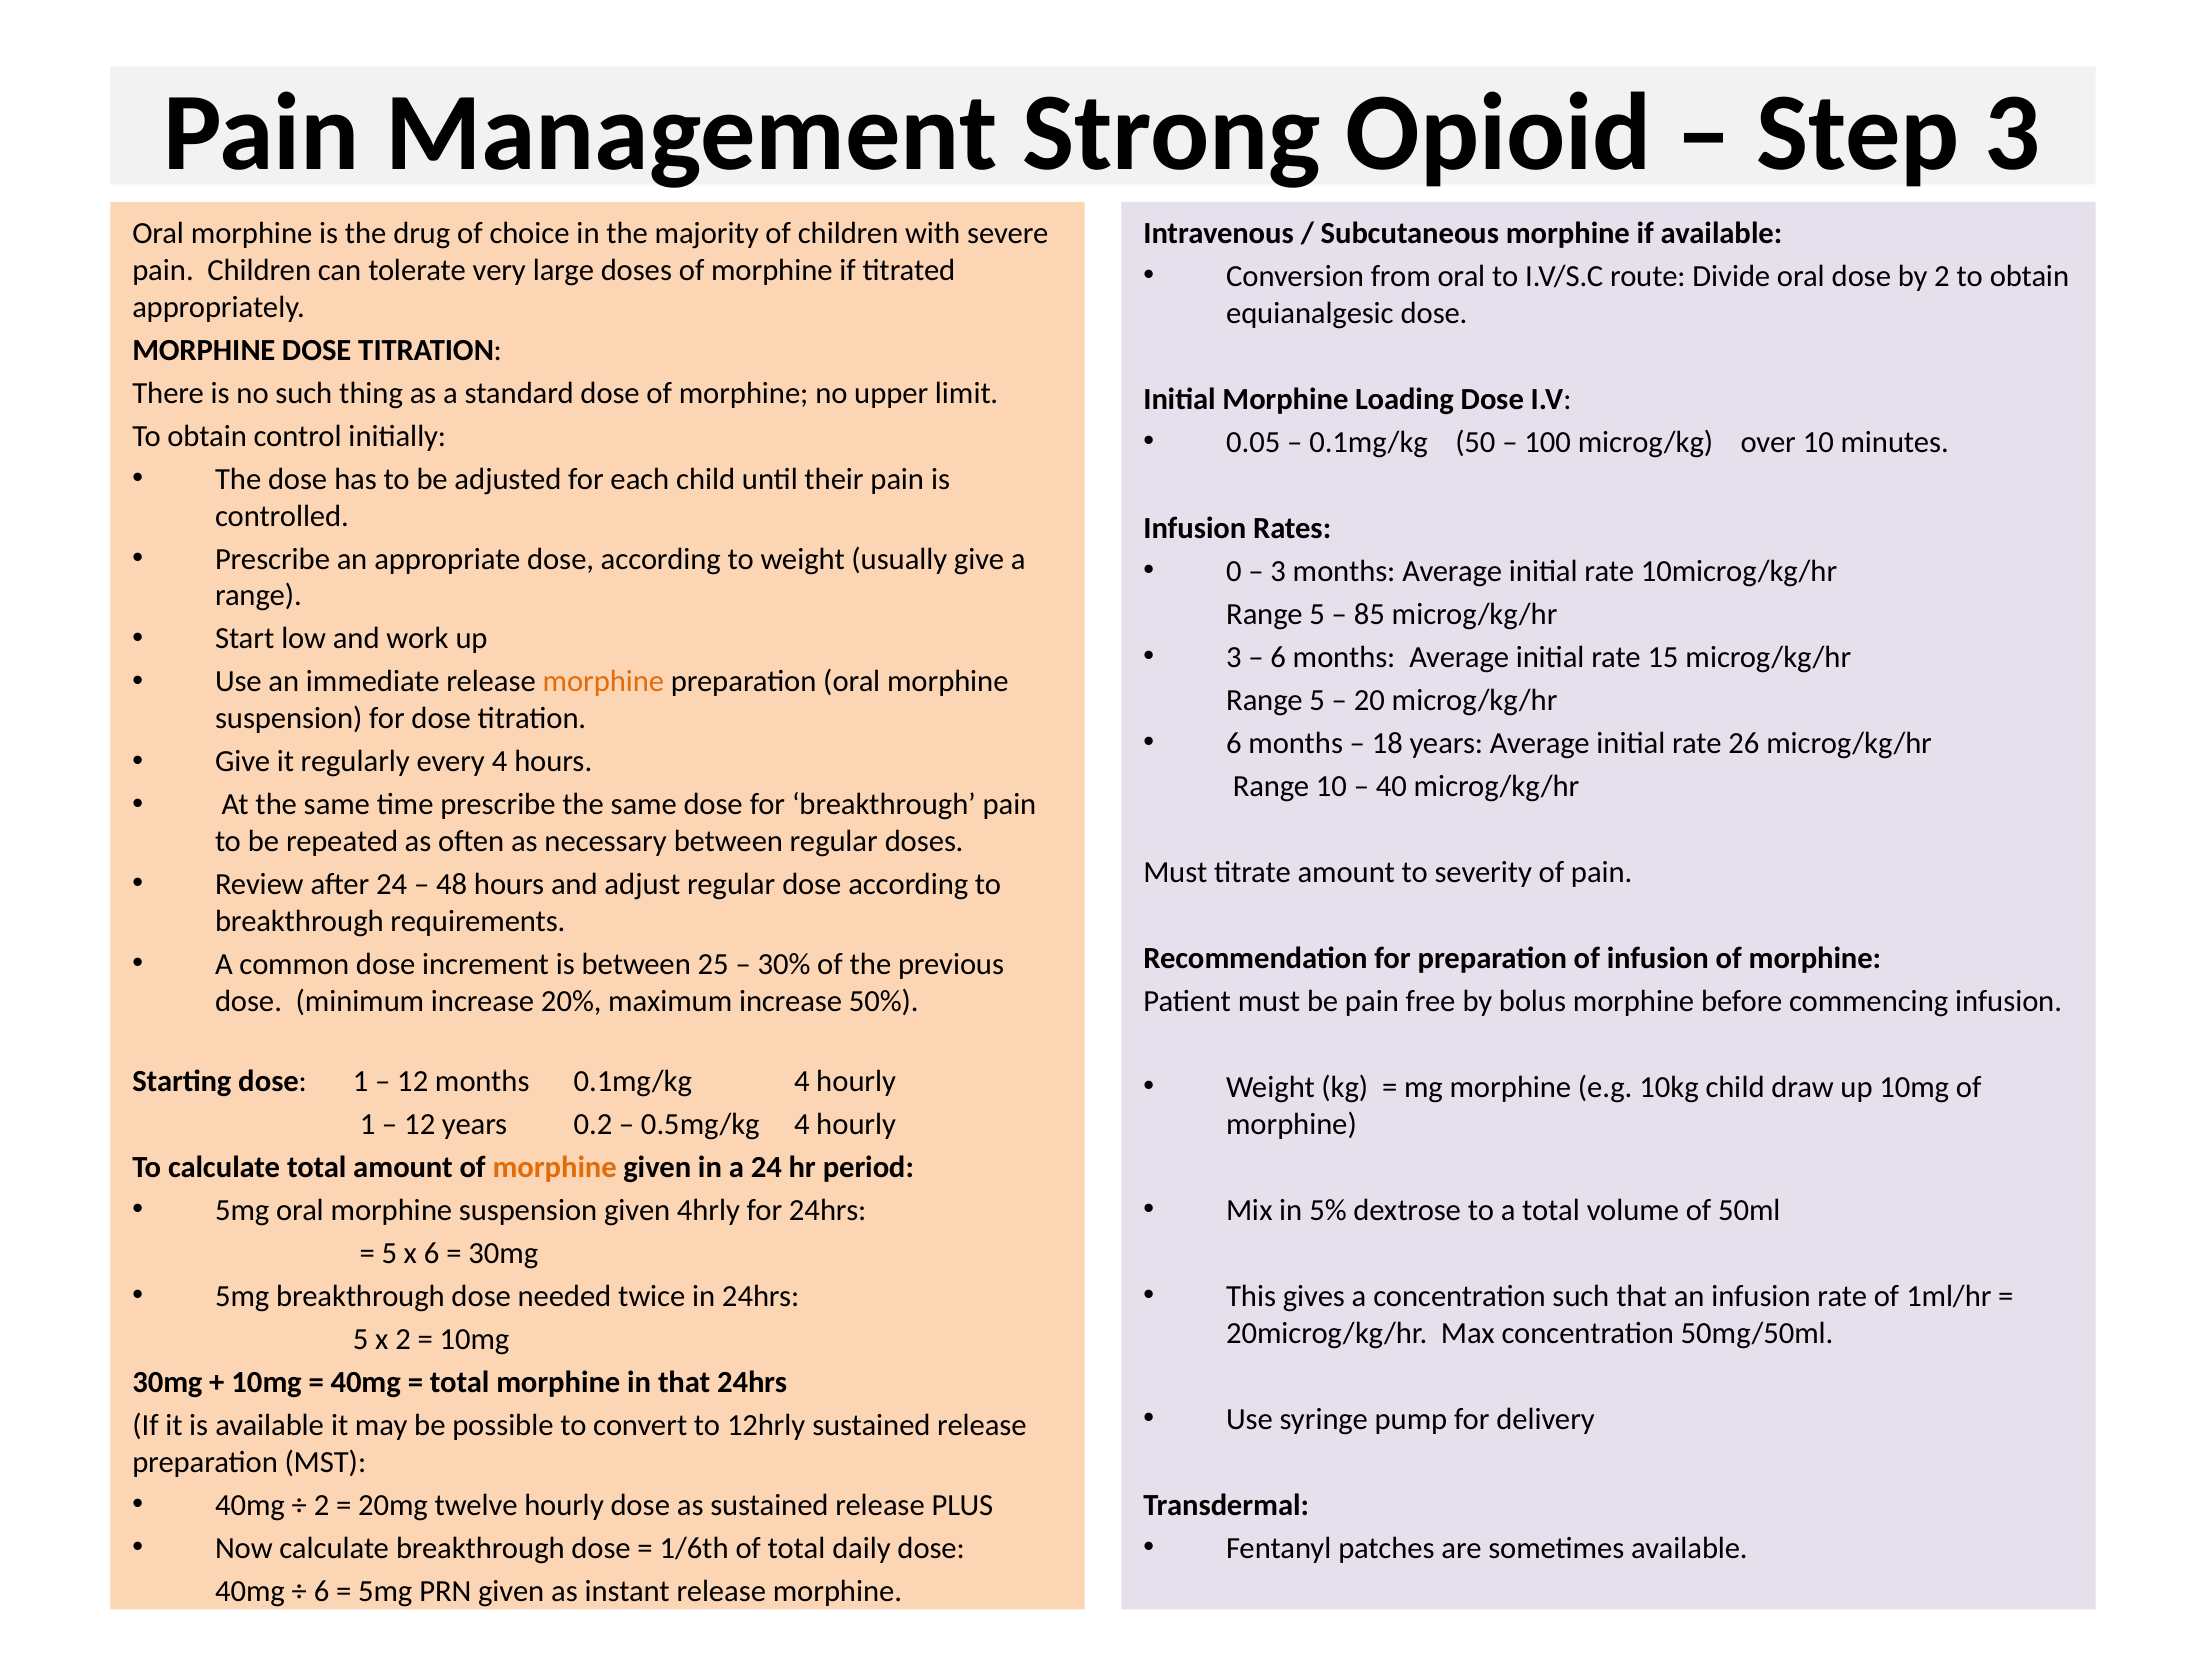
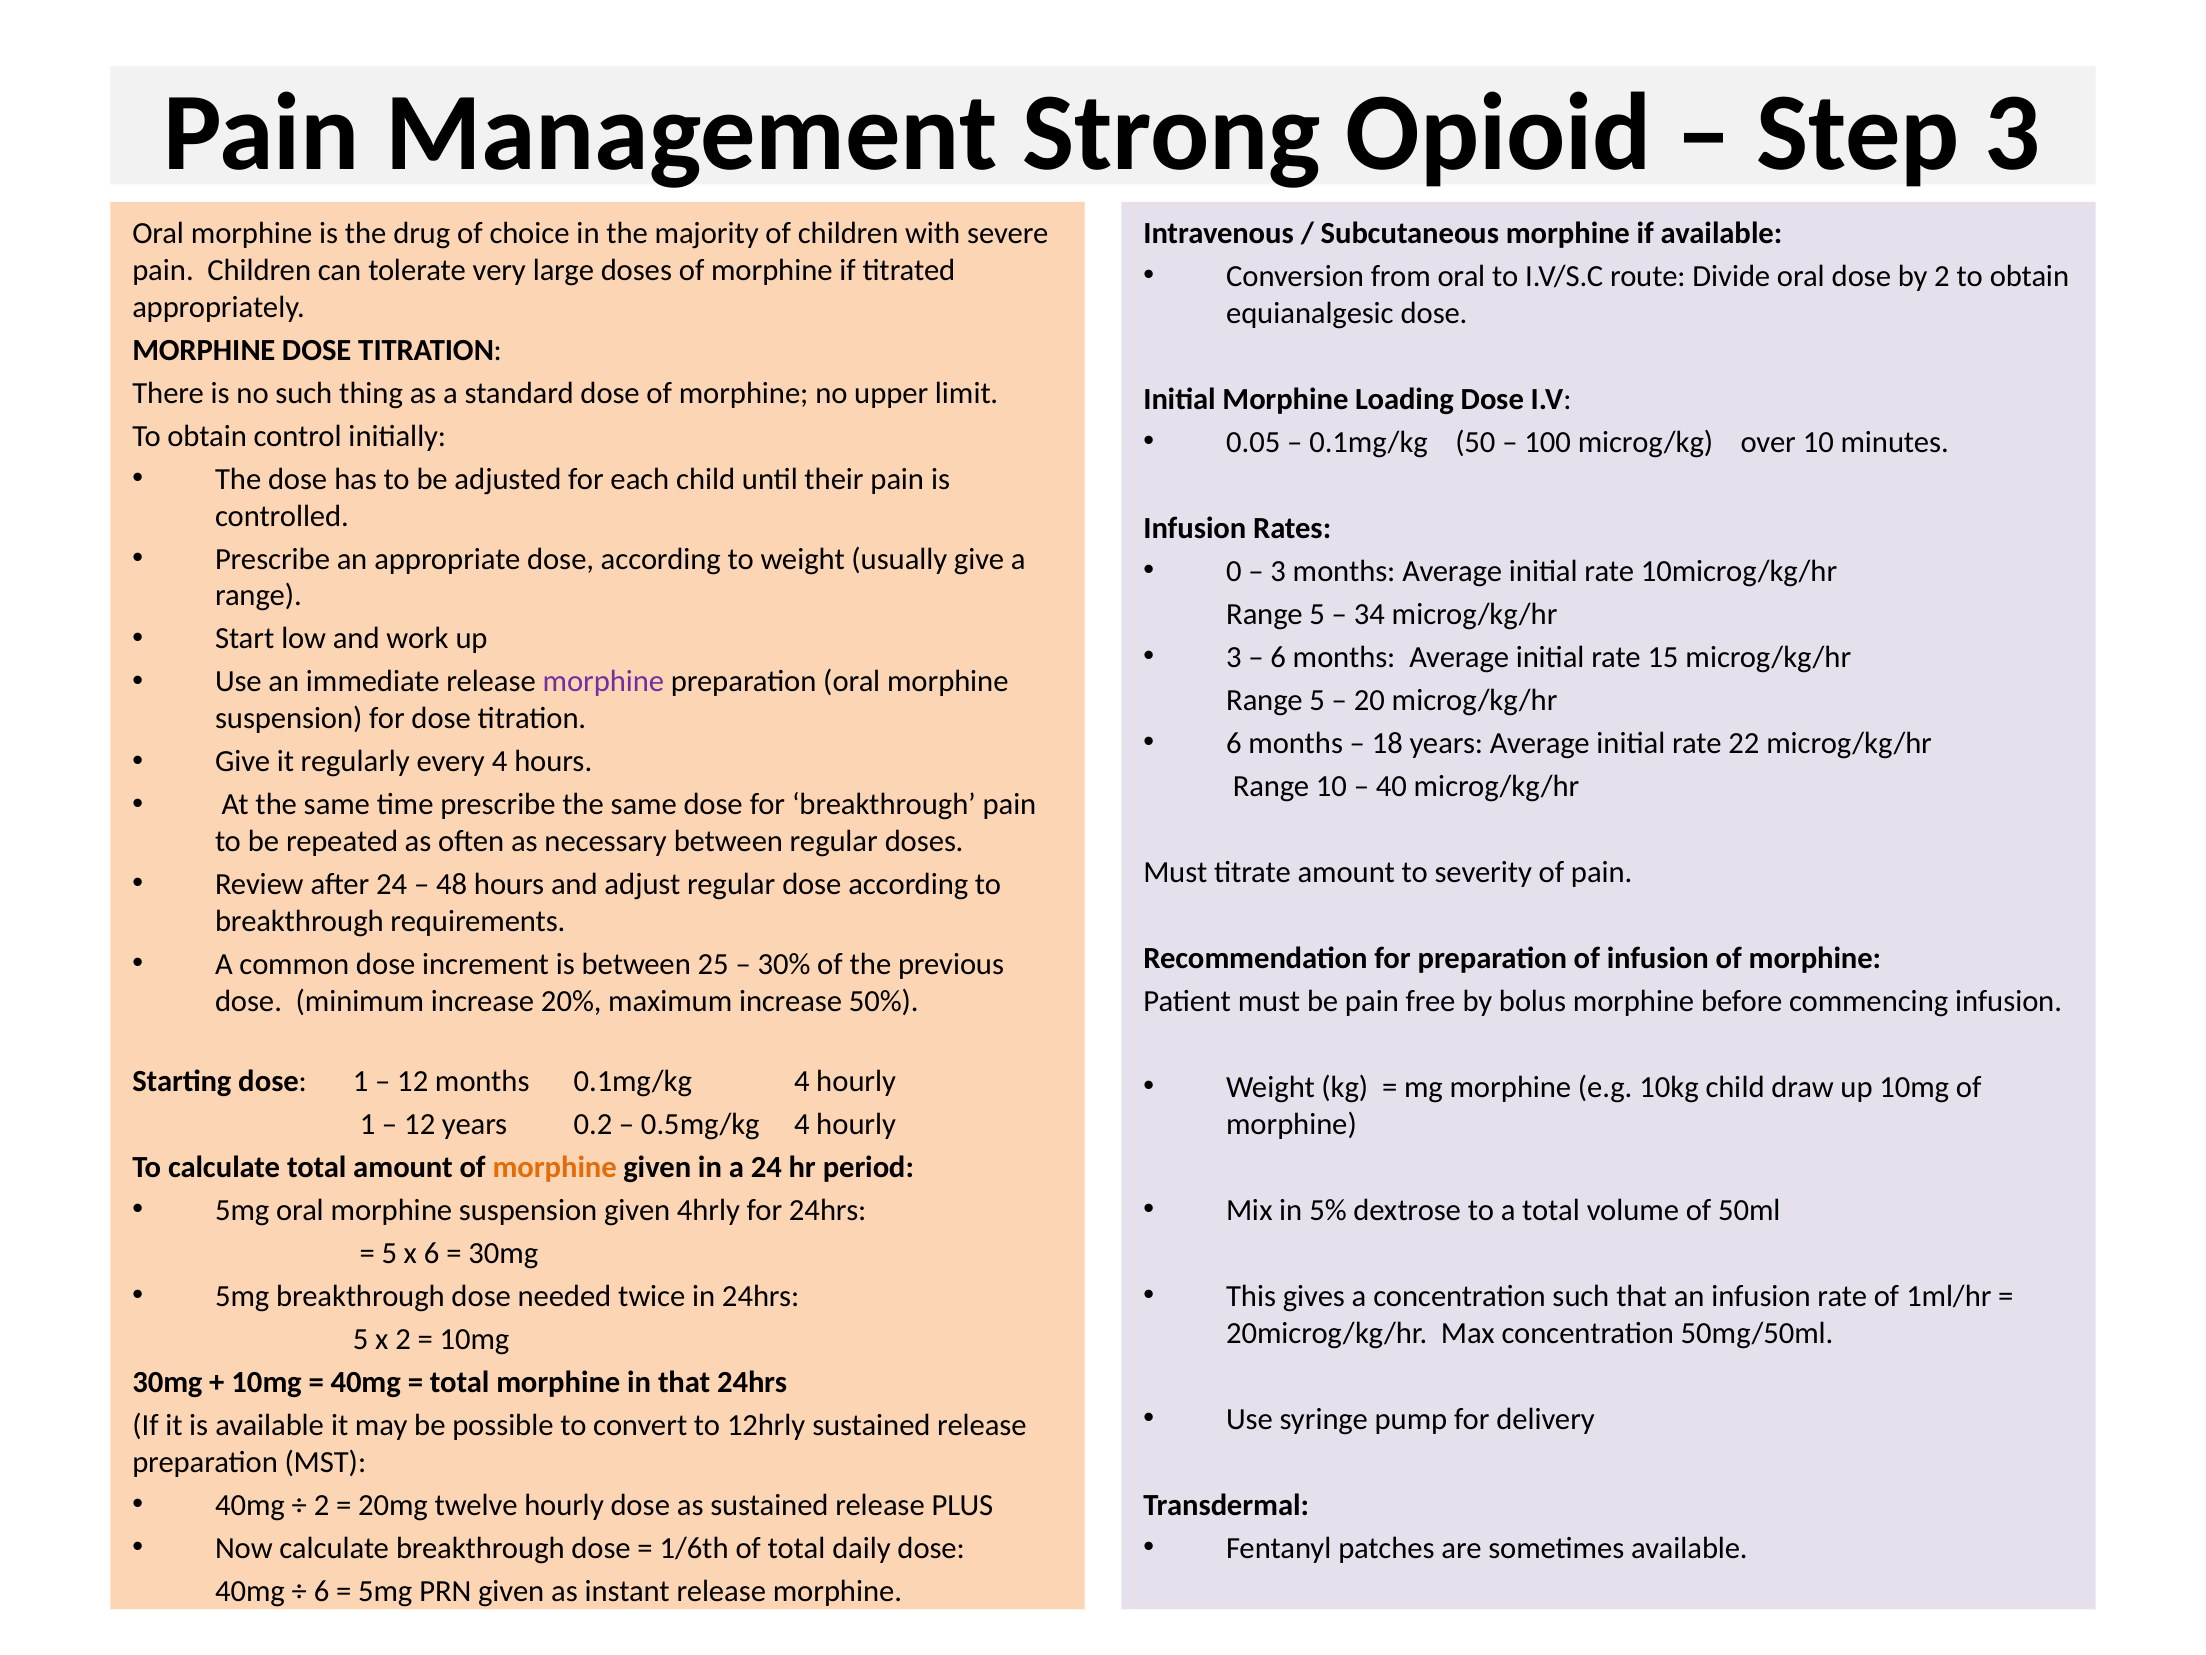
85: 85 -> 34 (1369, 614)
morphine colour: orange -> purple (603, 682)
26: 26 -> 22 (1744, 743)
